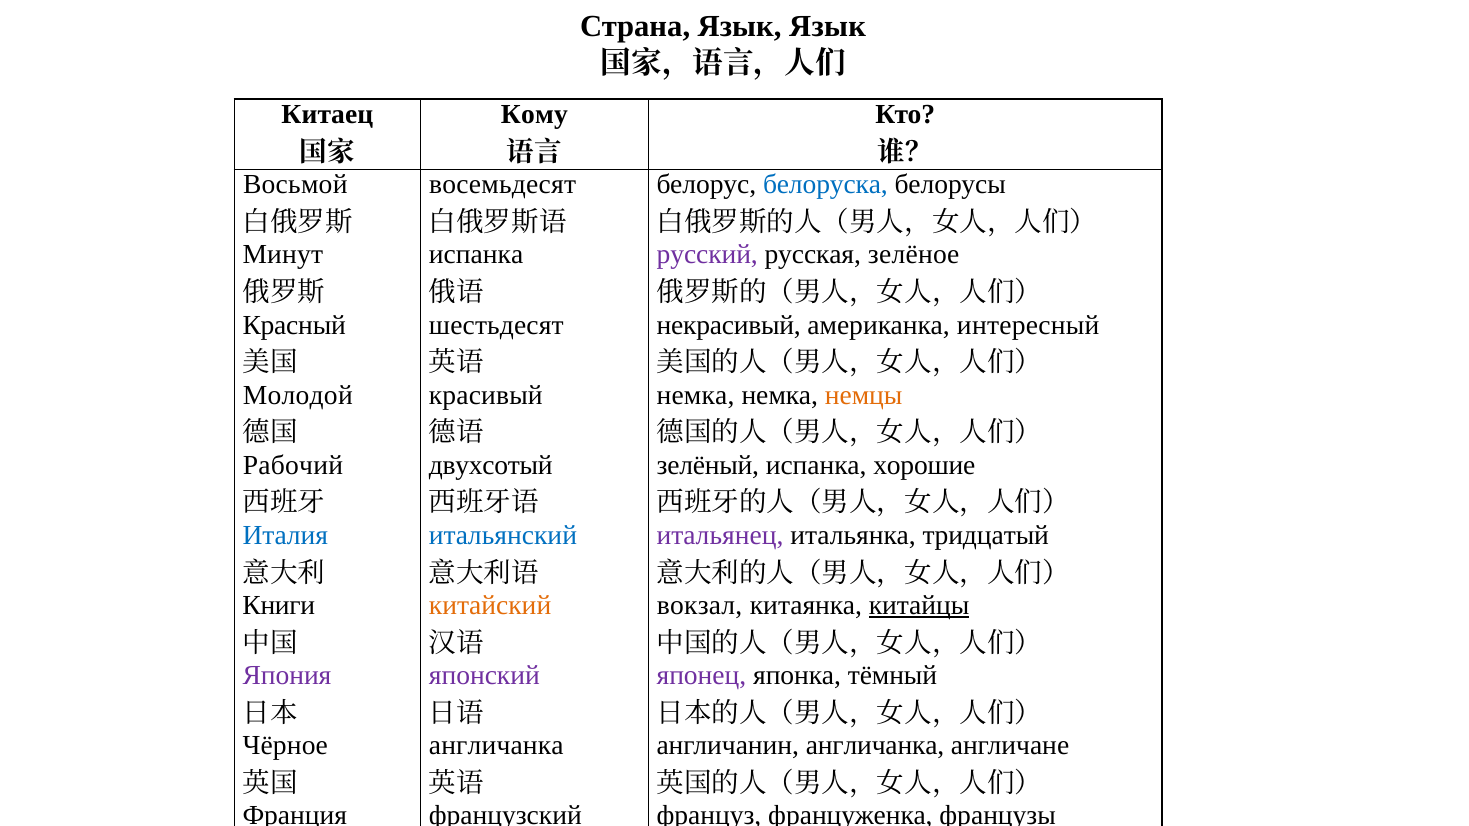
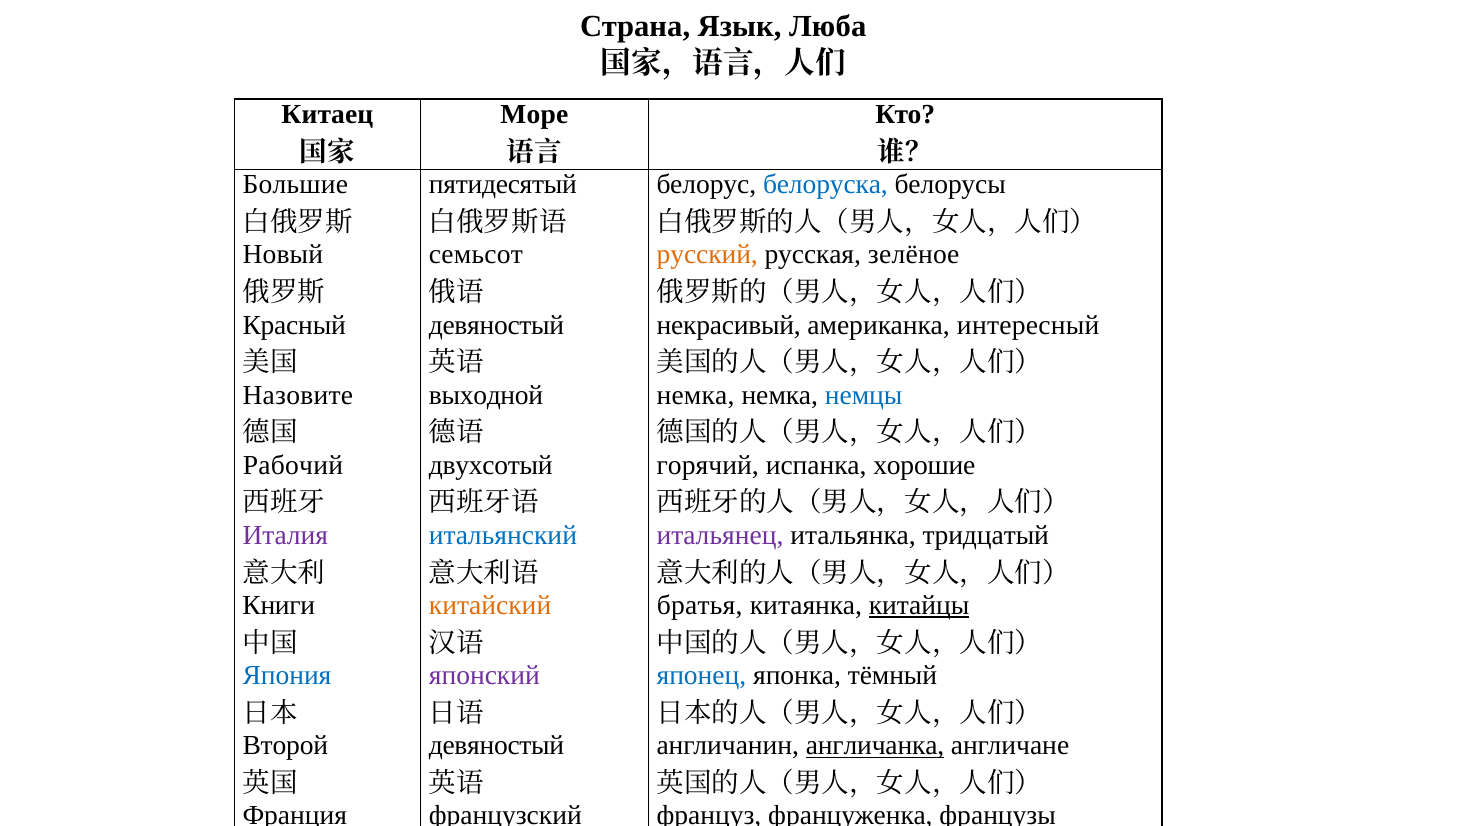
Язык Язык: Язык -> Люба (828, 26)
Кому: Кому -> Море (534, 115)
Восьмой: Восьмой -> Большие (295, 185)
восемьдесят: восемьдесят -> пятидесятый (503, 185)
Минут: Минут -> Новый (283, 255)
испанка: испанка -> семьсот (476, 255)
русский colour: purple -> orange (707, 255)
шестьдесят: шестьдесят -> девяностый (497, 325)
Молодой: Молодой -> Назовите (298, 395)
красивый: красивый -> выходной (486, 395)
немцы colour: orange -> blue (864, 395)
зелёный: зелёный -> горячий (708, 465)
Италия colour: blue -> purple (285, 536)
вокзал: вокзал -> братья (700, 606)
Япония colour: purple -> blue (287, 676)
японец colour: purple -> blue (701, 676)
Чёрное: Чёрное -> Второй (285, 746)
англичанка: англичанка -> девяностый (497, 746)
англичанка underline: none -> present (875, 746)
